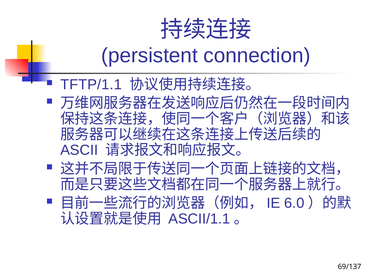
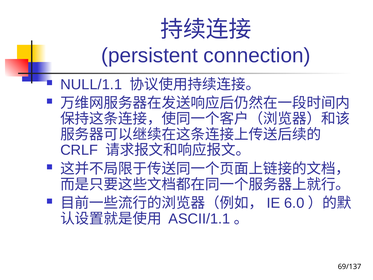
TFTP/1.1: TFTP/1.1 -> NULL/1.1 (91, 84)
ASCII: ASCII -> CRLF (79, 150)
